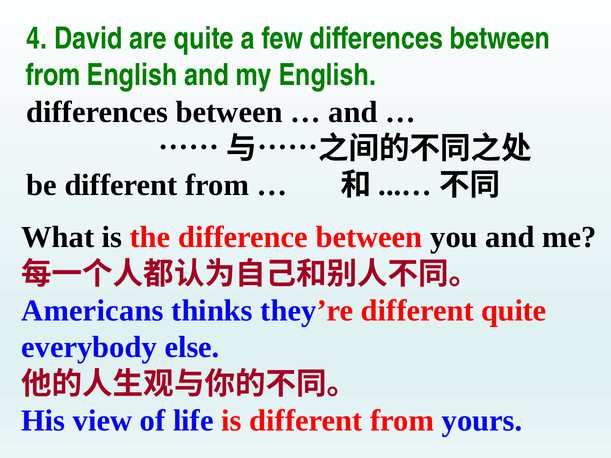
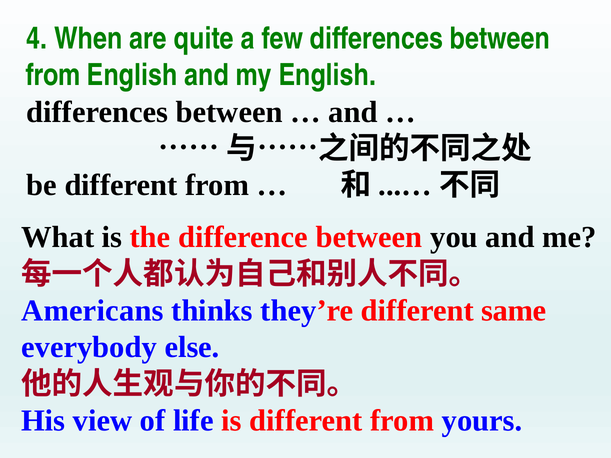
David: David -> When (88, 39)
different quite: quite -> same (514, 311)
